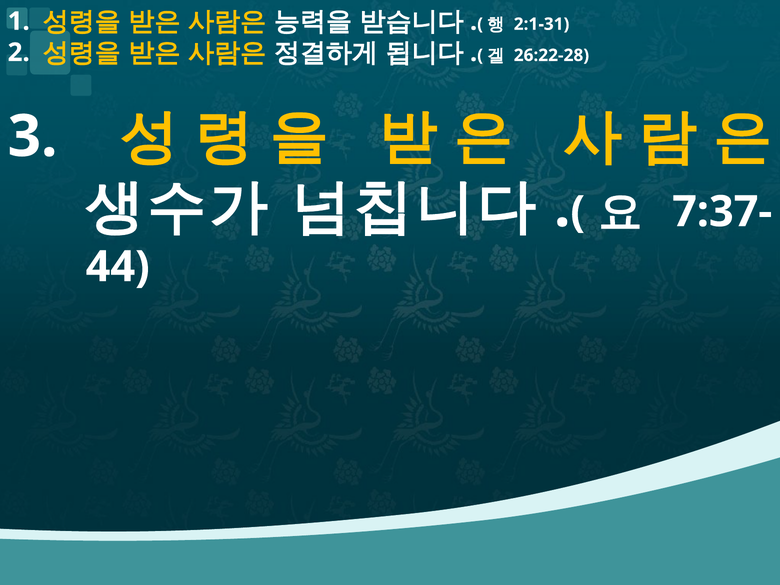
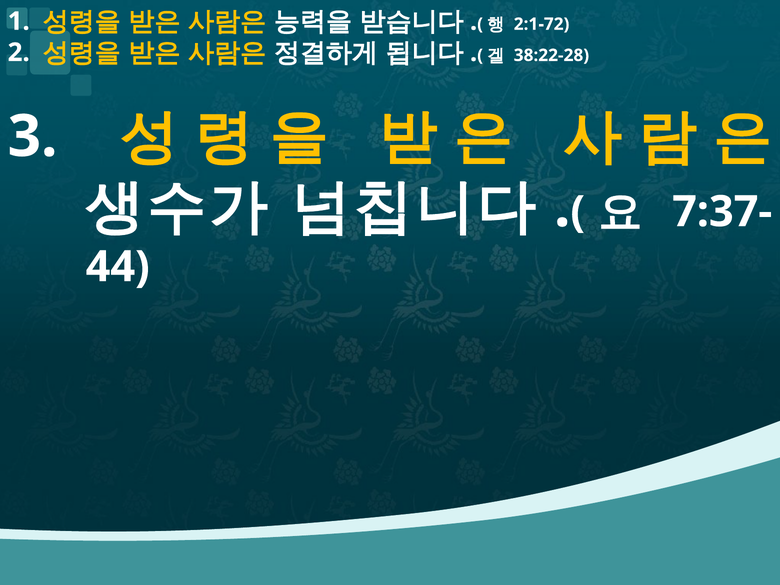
2:1-31: 2:1-31 -> 2:1-72 (542, 24)
26:22-28: 26:22-28 -> 38:22-28 (551, 55)
